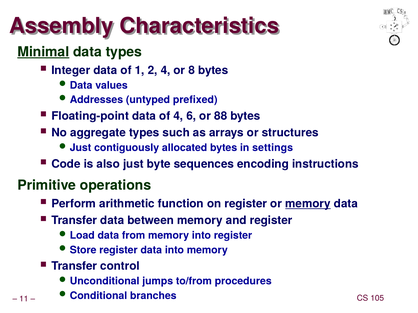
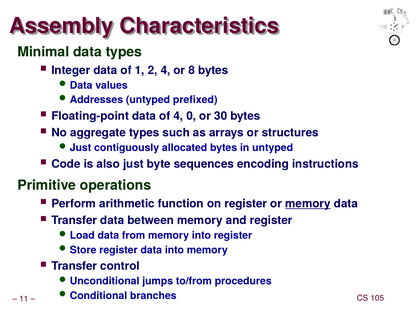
Minimal underline: present -> none (43, 52)
6: 6 -> 0 (191, 116)
88: 88 -> 30 (221, 116)
in settings: settings -> untyped (273, 148)
